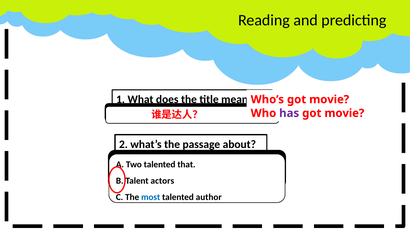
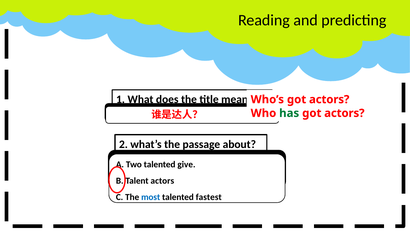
Who’s got movie: movie -> actors (329, 99)
has colour: purple -> green (289, 113)
movie: movie -> actors (344, 113)
that: that -> give (186, 164)
author: author -> fastest (209, 197)
